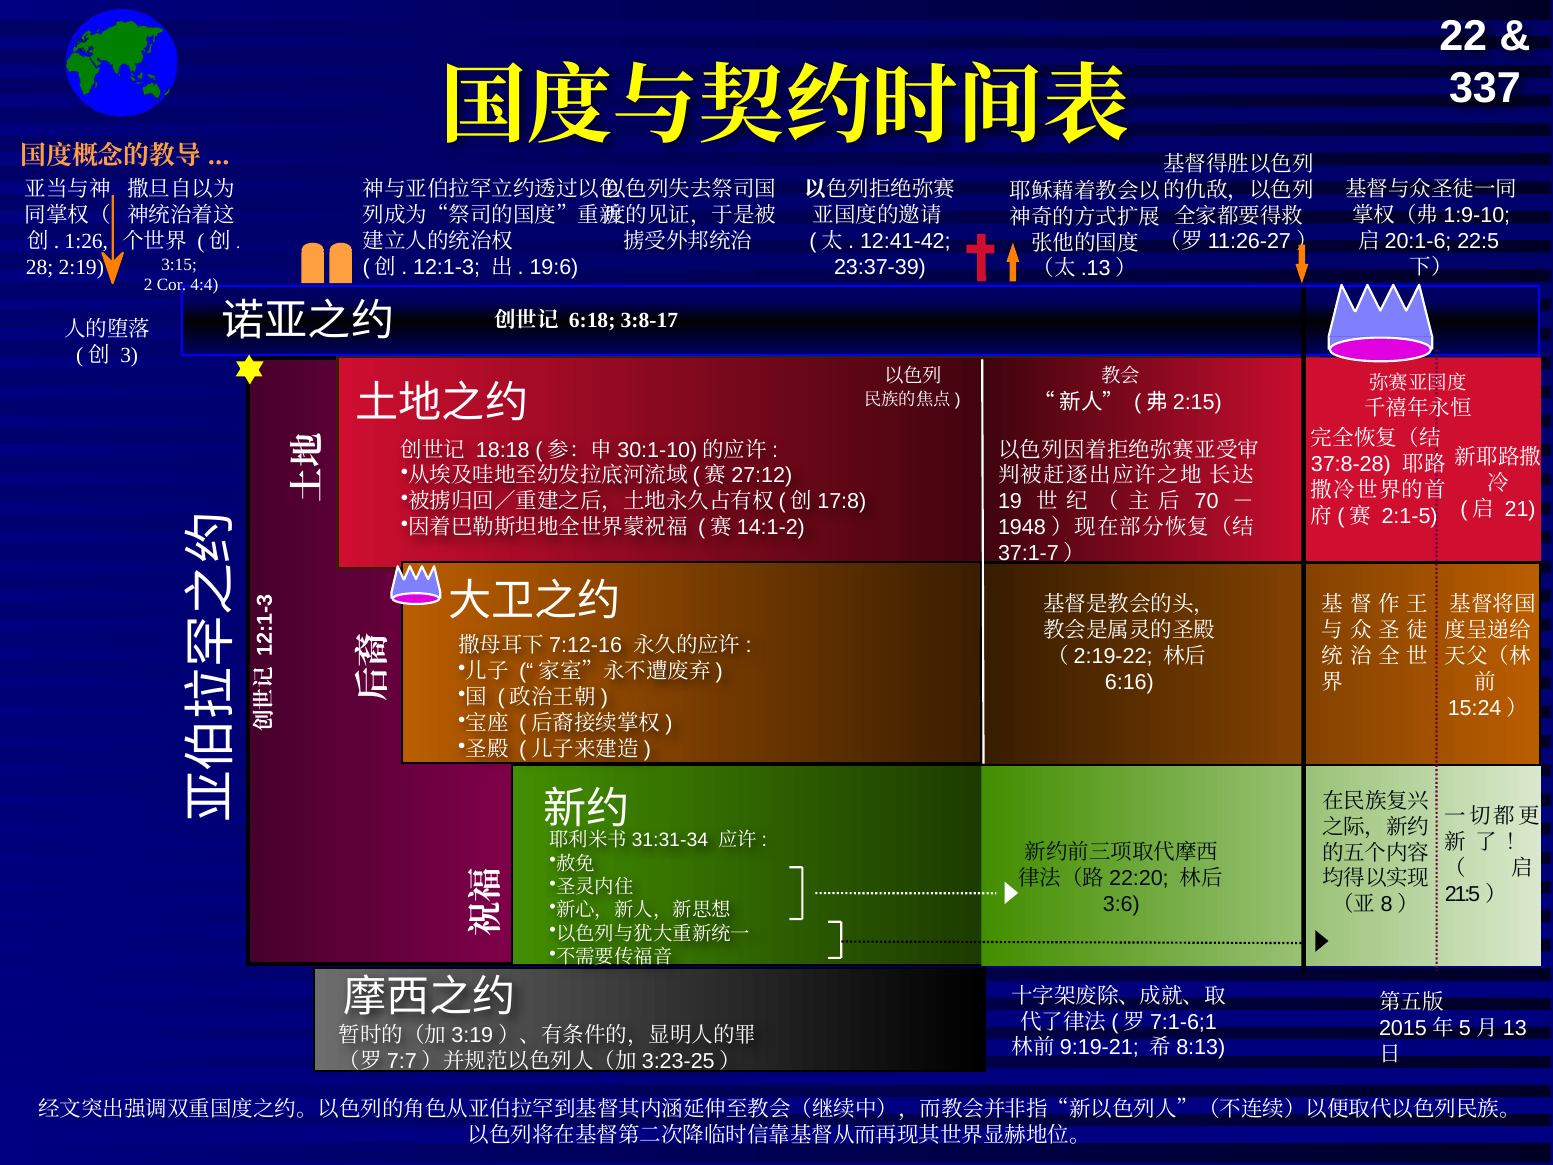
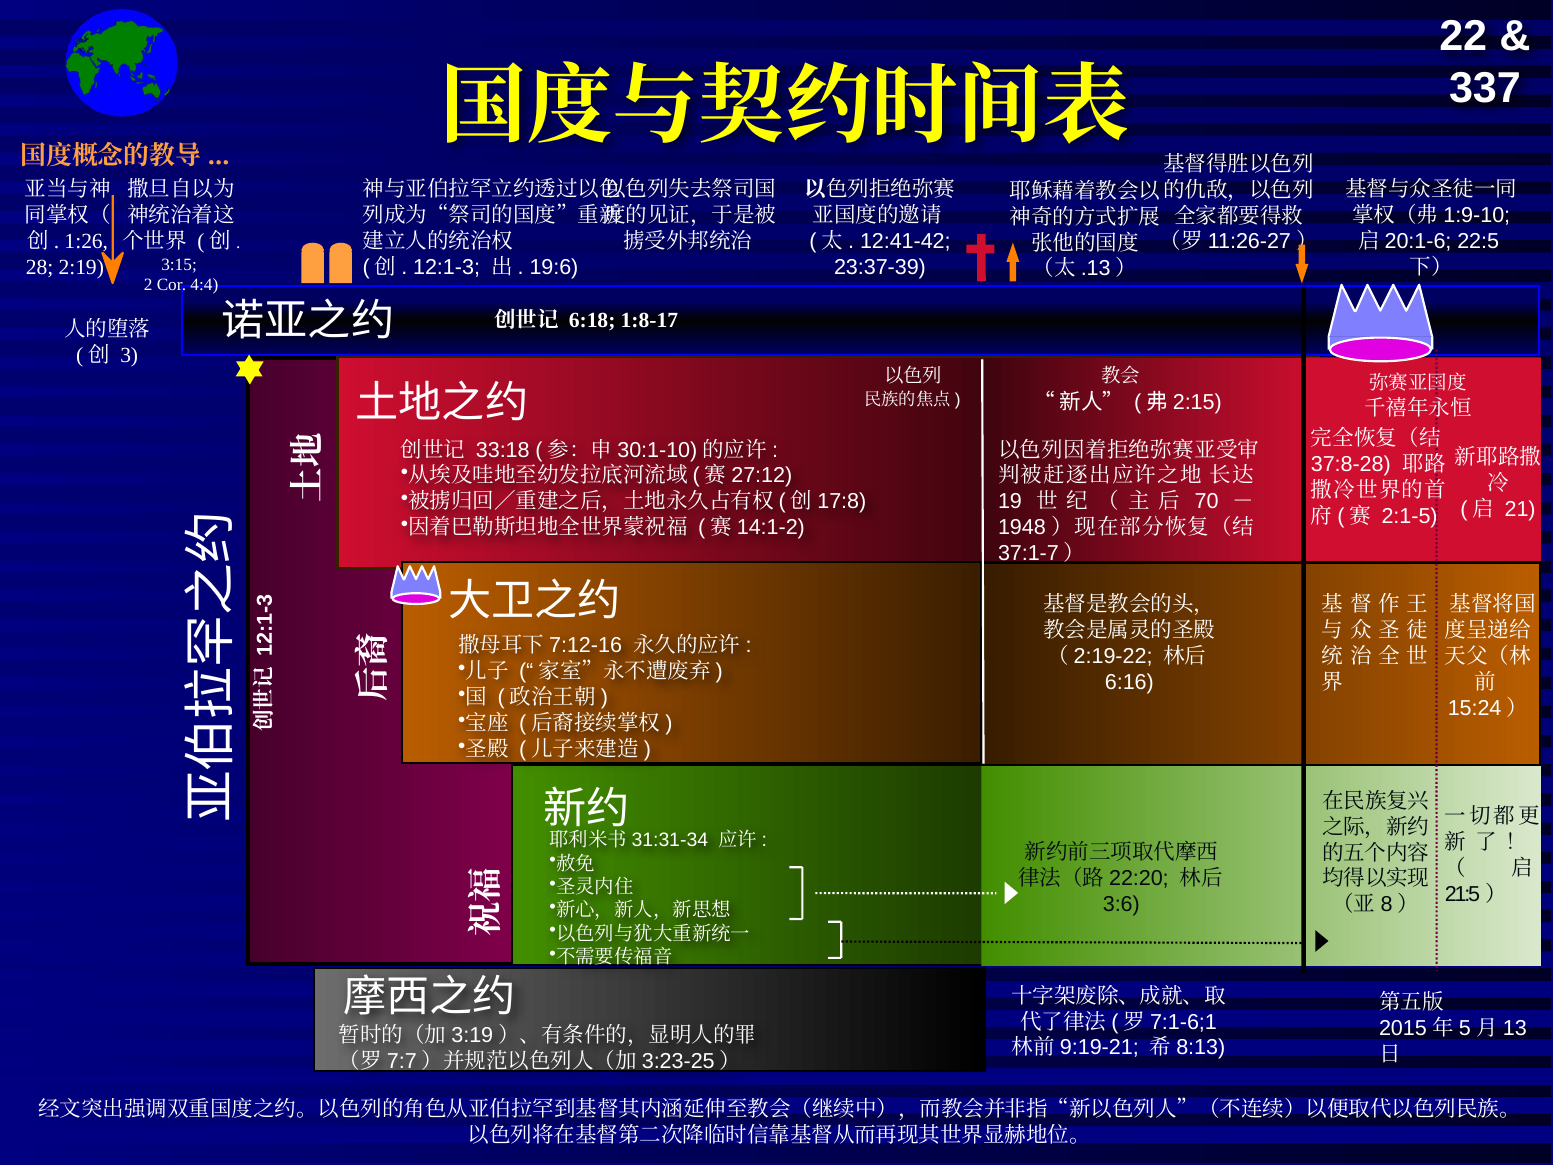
3:8-17: 3:8-17 -> 1:8-17 (649, 320)
18:18: 18:18 -> 33:18 (503, 450)
